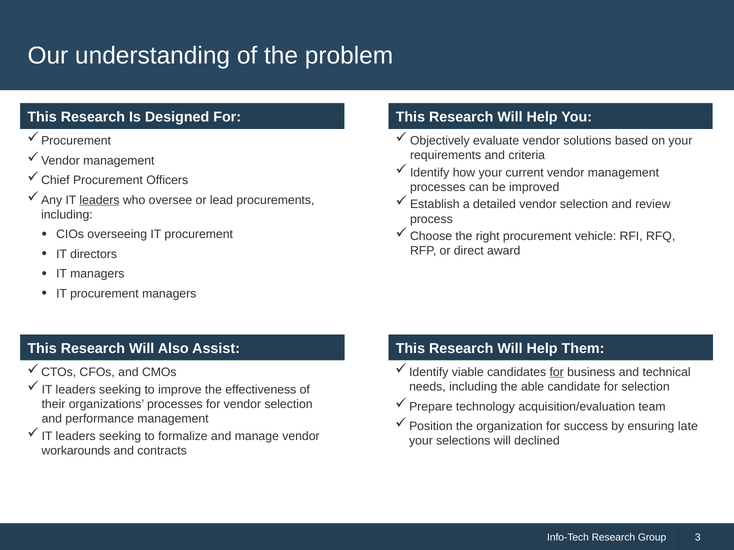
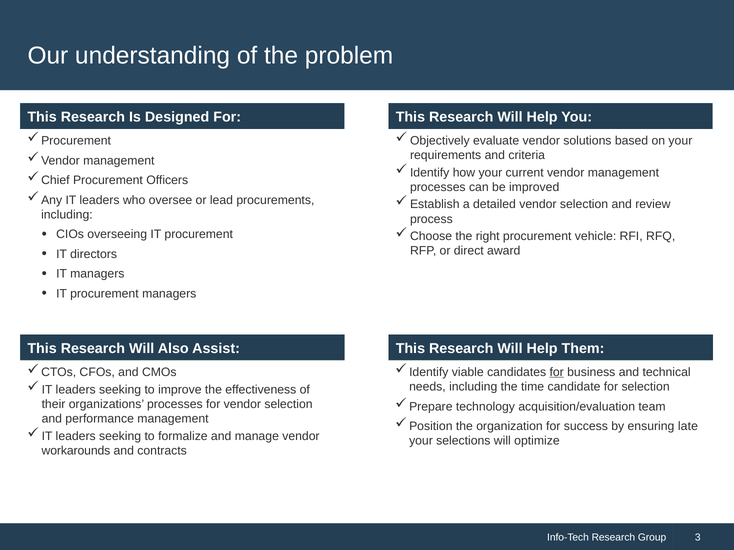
leaders underline: present -> none (100, 200)
able: able -> time (533, 387)
declined: declined -> optimize (537, 441)
